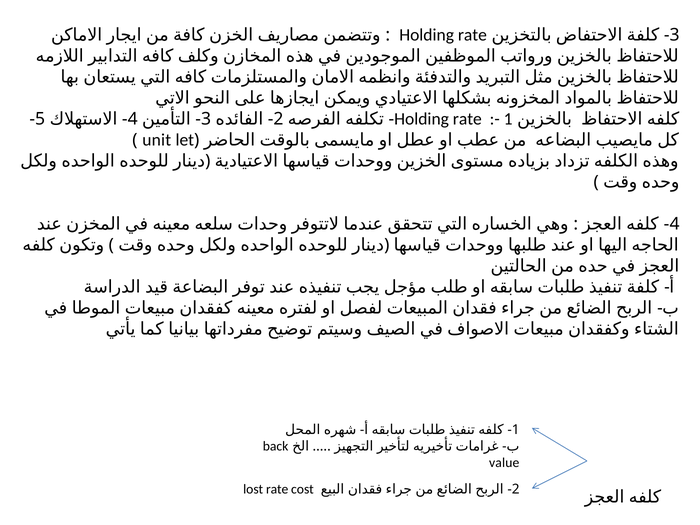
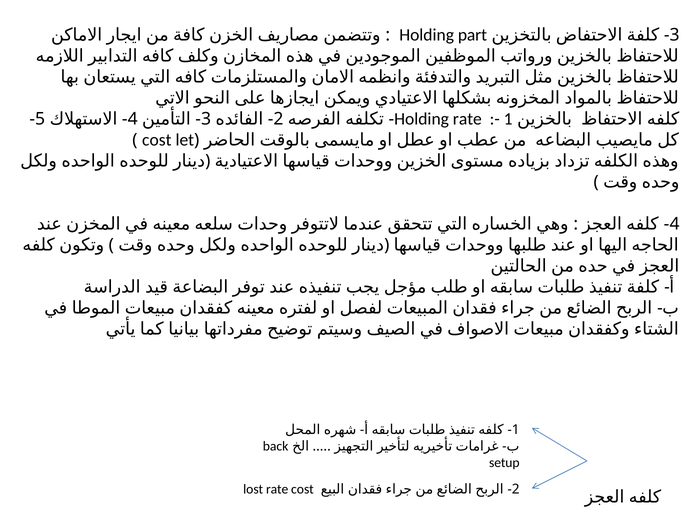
rate: rate -> part (472, 35)
unit: unit -> cost (157, 140)
value: value -> setup (504, 463)
